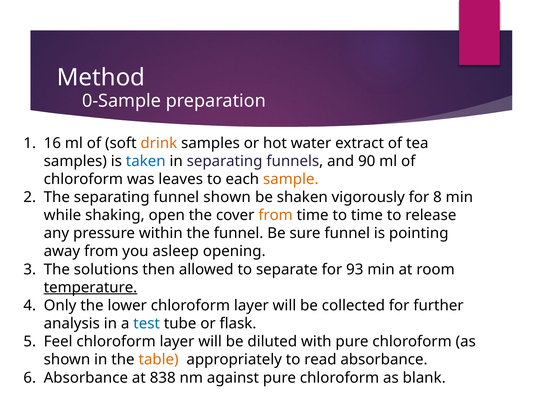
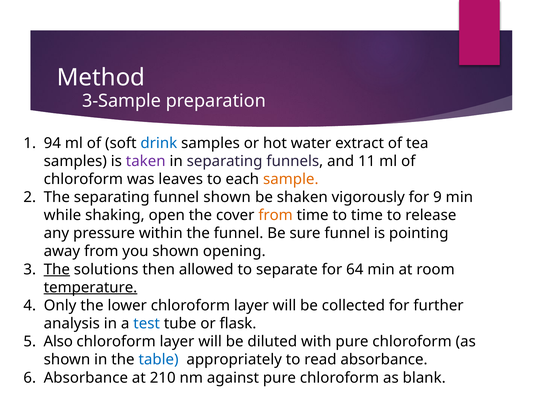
0-Sample: 0-Sample -> 3-Sample (122, 101)
16: 16 -> 94 (52, 143)
drink colour: orange -> blue (159, 143)
taken colour: blue -> purple (146, 161)
90: 90 -> 11 (367, 161)
8: 8 -> 9 (437, 197)
you asleep: asleep -> shown (176, 252)
The underline: none -> present (57, 270)
93: 93 -> 64 (355, 270)
Feel: Feel -> Also (58, 342)
table colour: orange -> blue (159, 360)
838: 838 -> 210 (163, 378)
